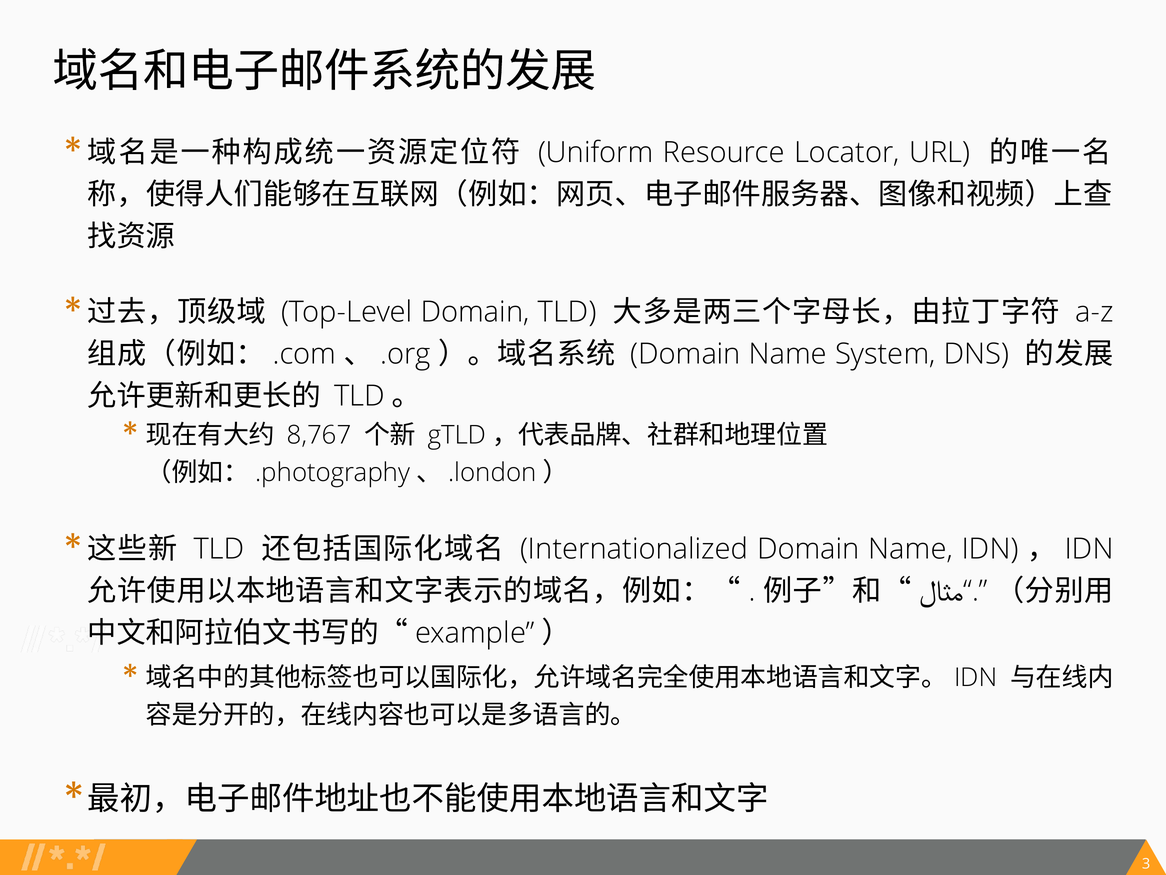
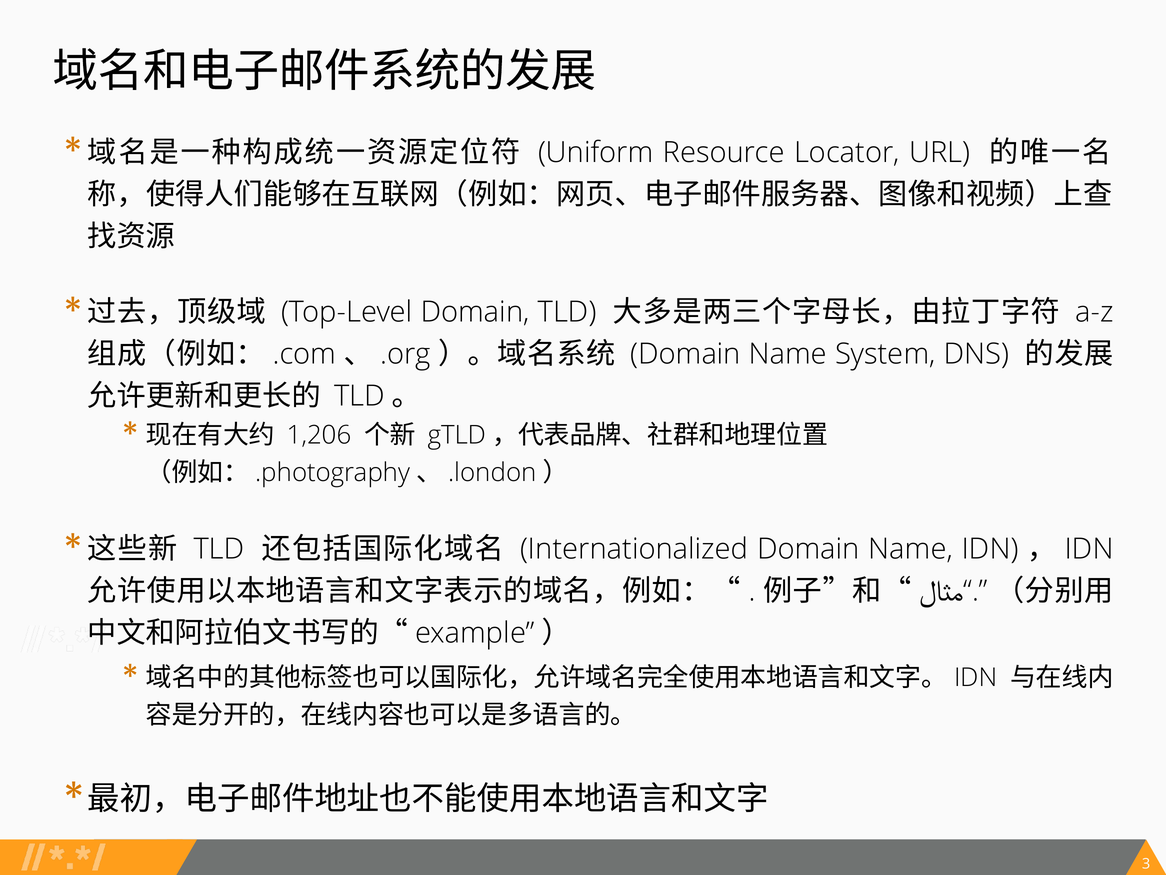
8,767: 8,767 -> 1,206 (319, 435)
